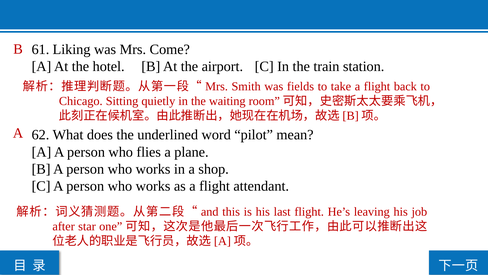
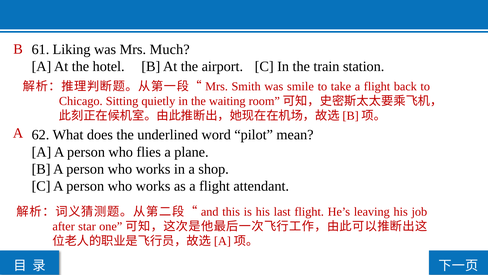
Come: Come -> Much (170, 49)
fields: fields -> smile (300, 86)
